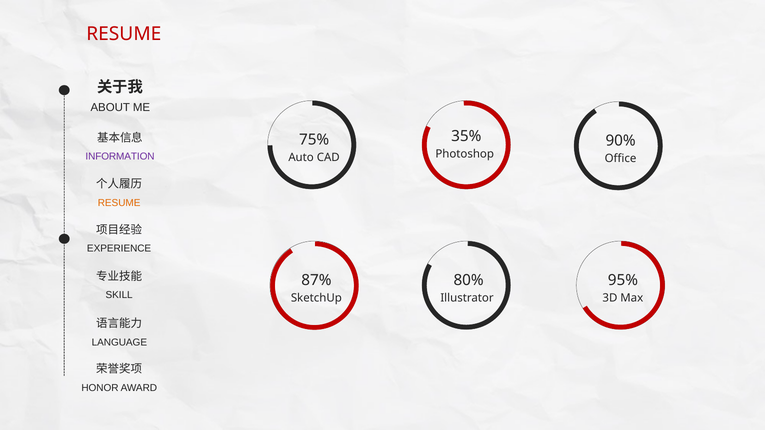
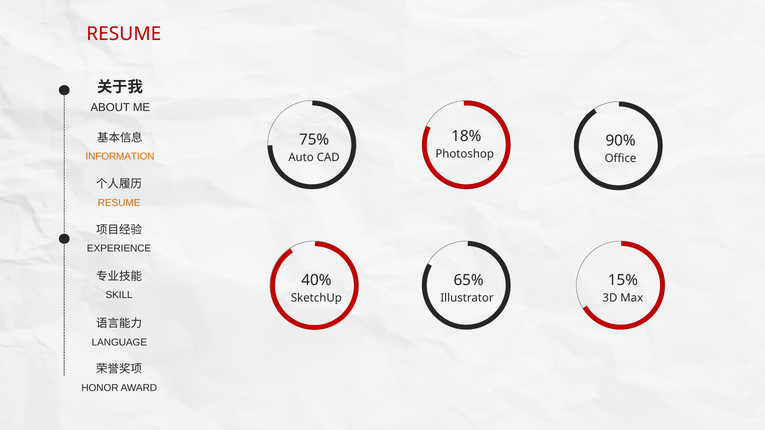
35%: 35% -> 18% (466, 136)
INFORMATION colour: purple -> orange (120, 157)
87%: 87% -> 40% (316, 280)
80%: 80% -> 65% (469, 280)
95%: 95% -> 15% (623, 280)
